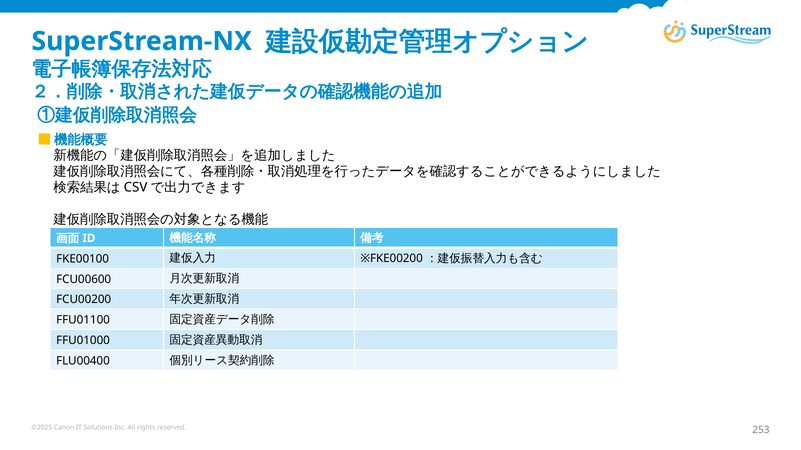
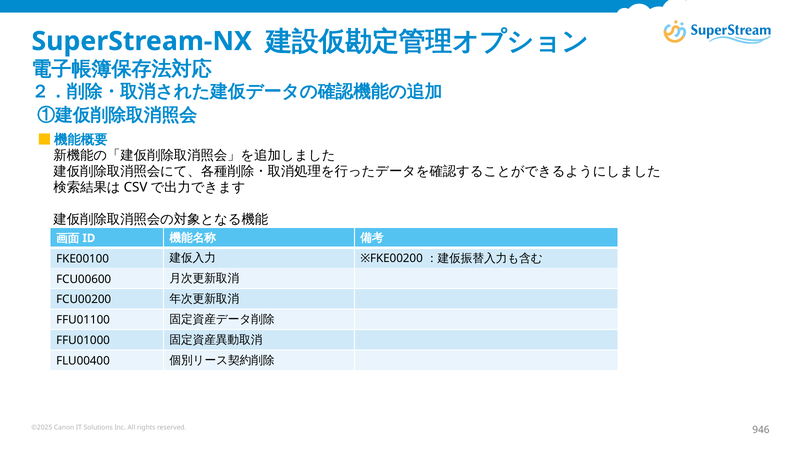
253: 253 -> 946 (761, 431)
